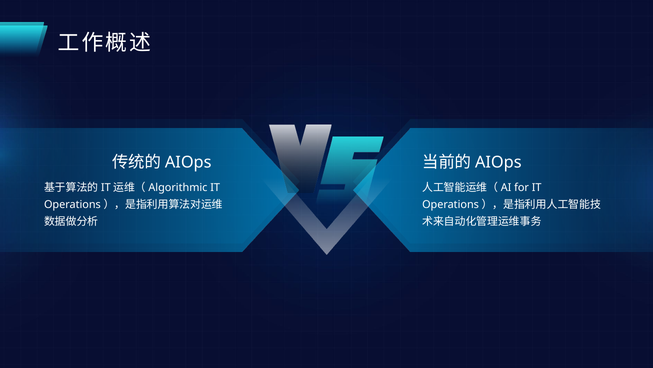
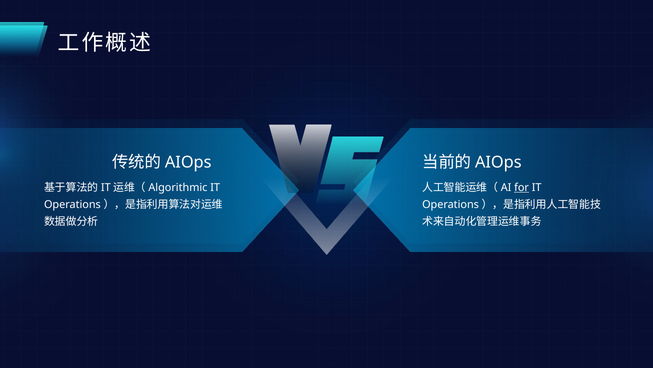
for underline: none -> present (522, 187)
